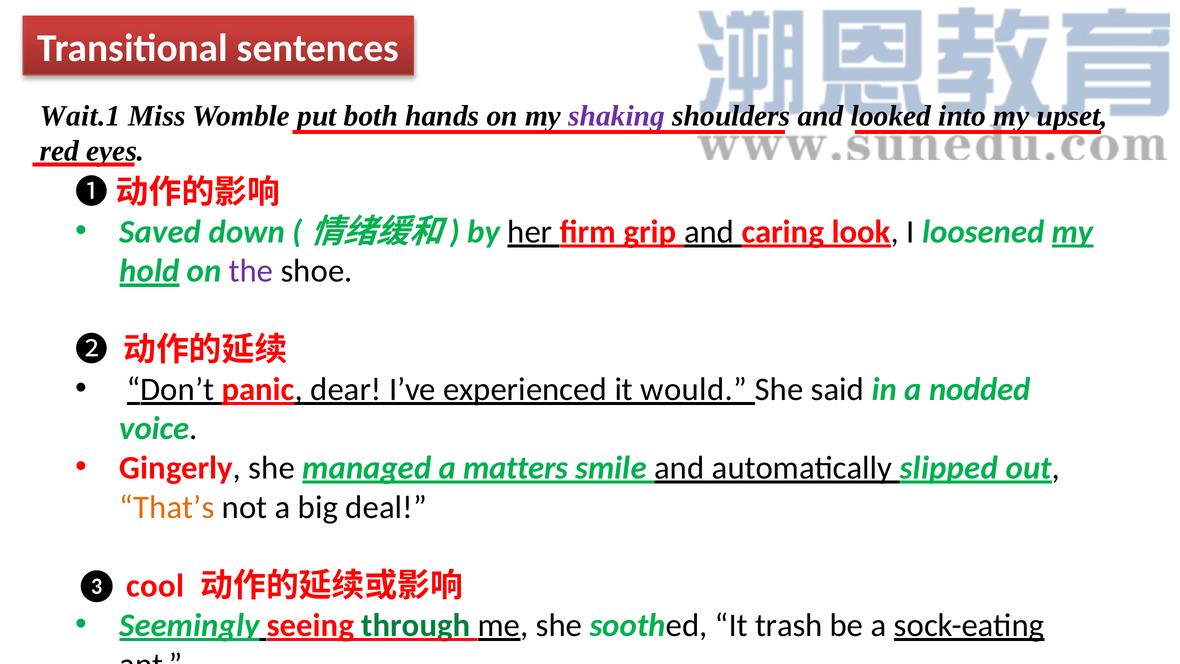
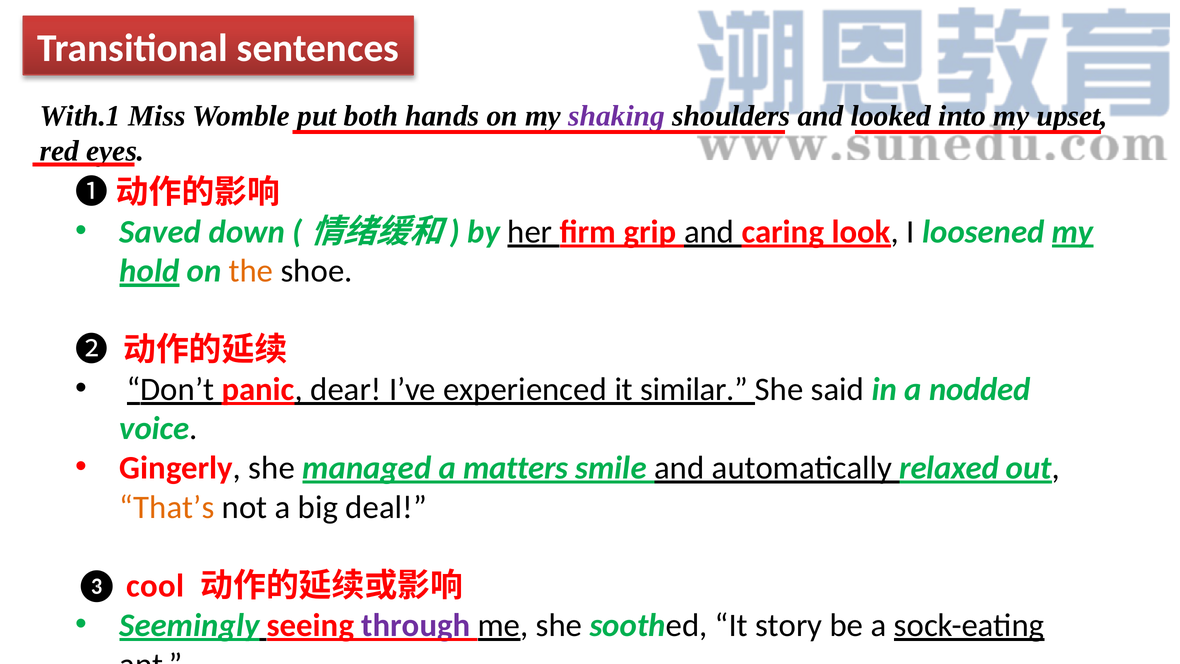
Wait.1: Wait.1 -> With.1 (80, 116)
the colour: purple -> orange (251, 271)
would: would -> similar (694, 389)
slipped: slipped -> relaxed (949, 468)
through colour: green -> purple (416, 625)
trash: trash -> story (789, 625)
